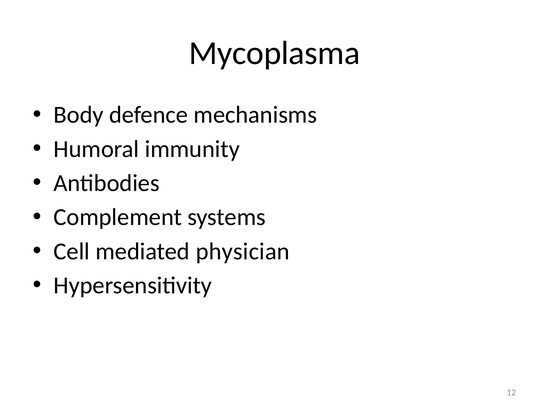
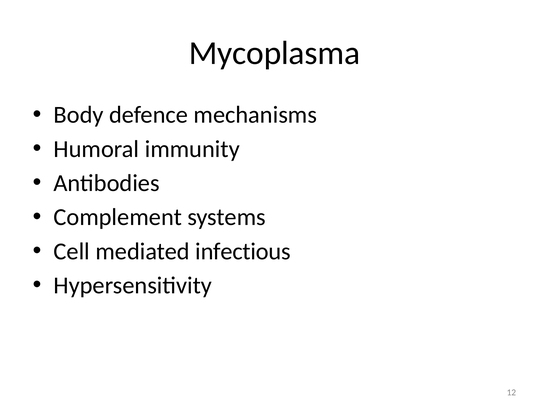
physician: physician -> infectious (243, 252)
